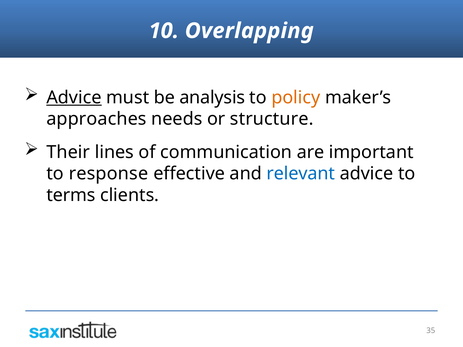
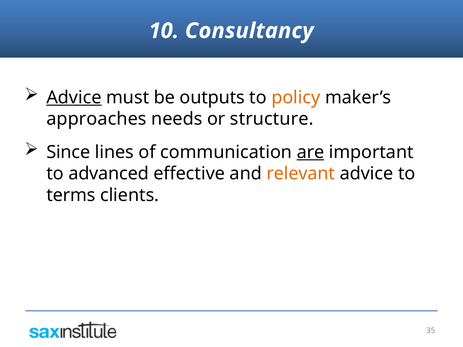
Overlapping: Overlapping -> Consultancy (249, 31)
analysis: analysis -> outputs (212, 98)
Their: Their -> Since (68, 152)
are underline: none -> present (310, 152)
response: response -> advanced (109, 174)
relevant colour: blue -> orange (301, 174)
